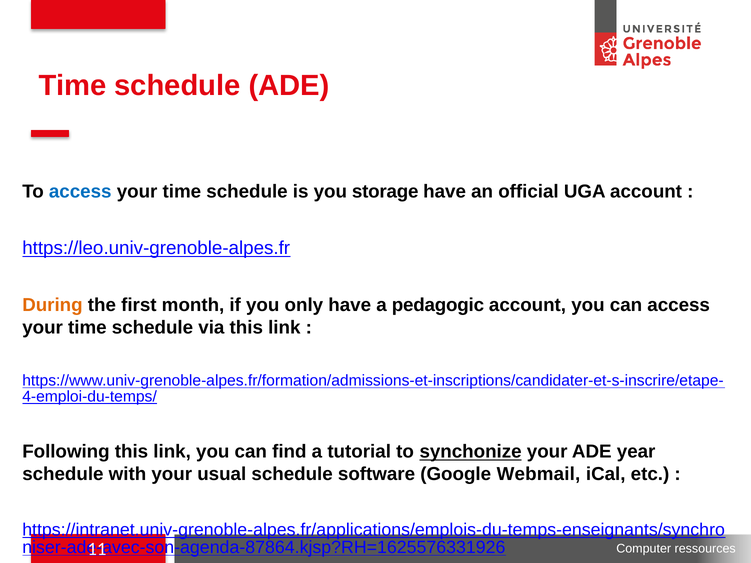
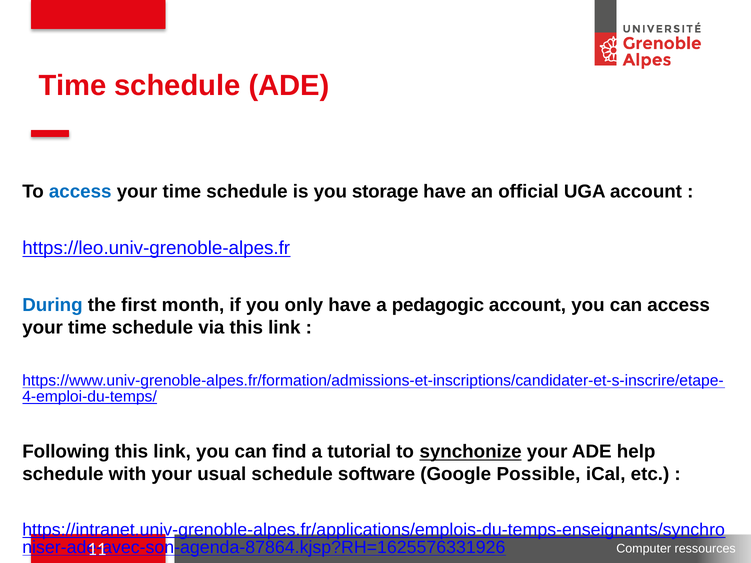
During colour: orange -> blue (52, 305)
year: year -> help (636, 452)
Webmail: Webmail -> Possible (538, 474)
